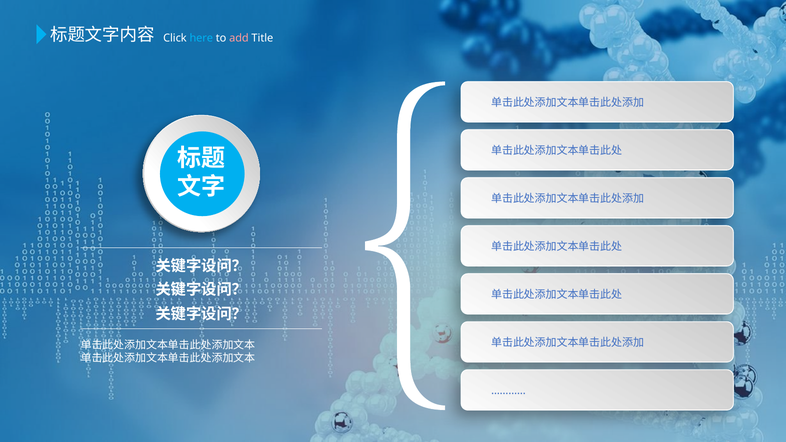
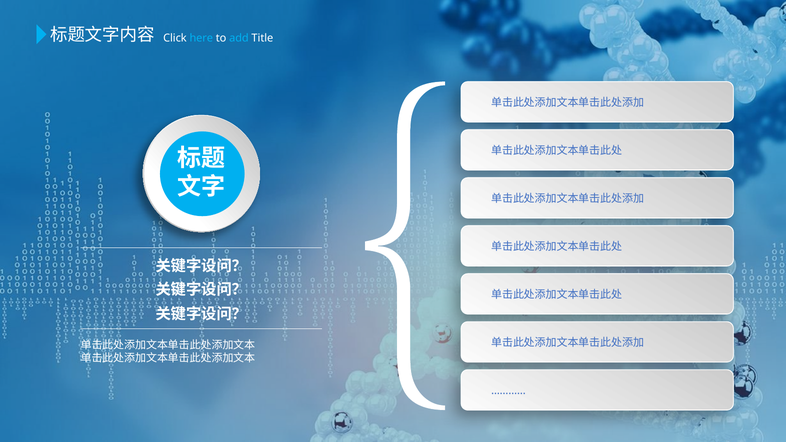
add colour: pink -> light blue (239, 38)
